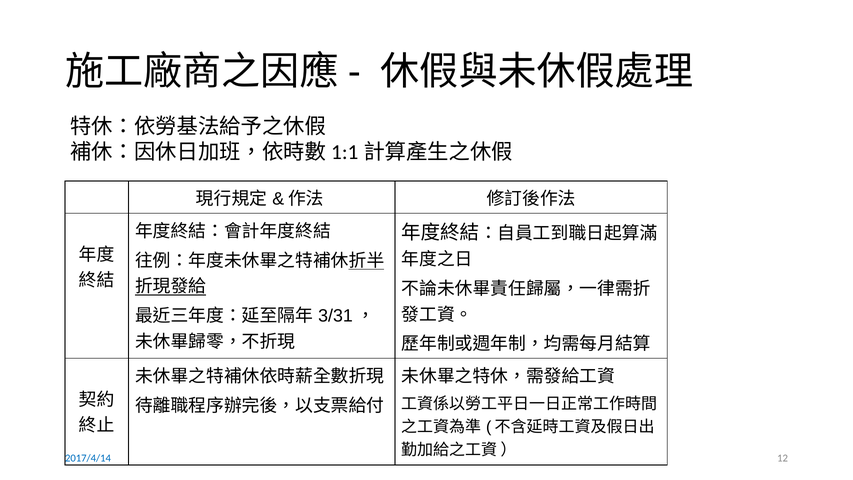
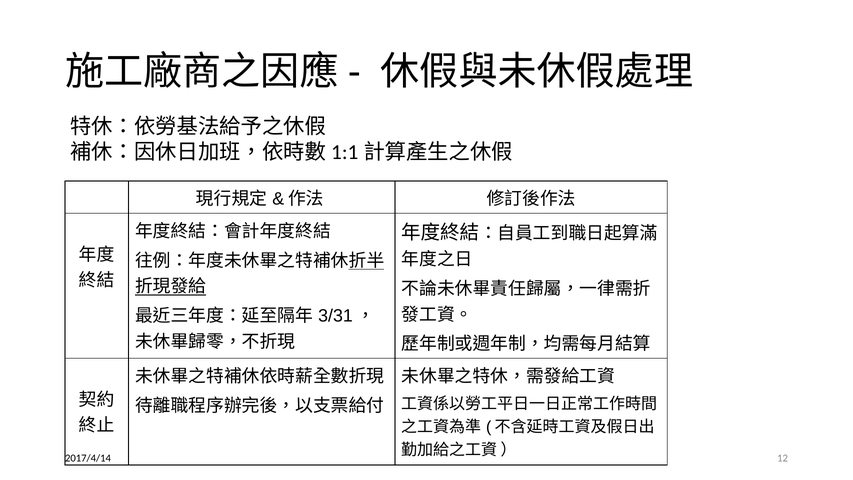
2017/4/14 colour: blue -> black (88, 458)
